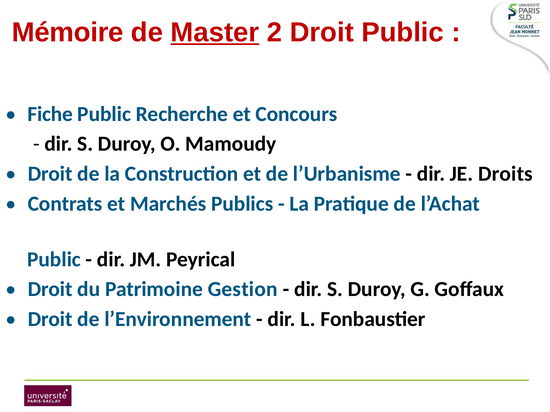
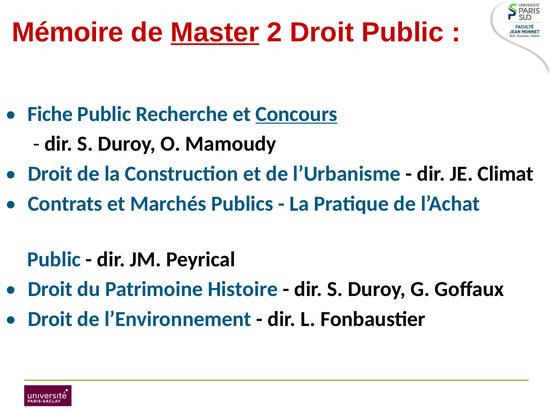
Concours underline: none -> present (296, 114)
Droits: Droits -> Climat (506, 174)
Gestion: Gestion -> Histoire (243, 290)
